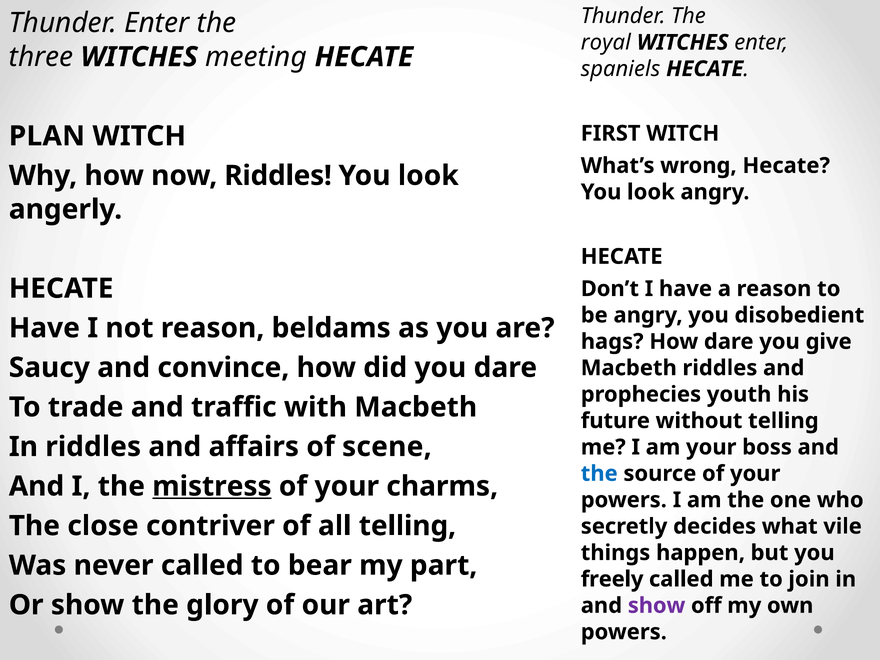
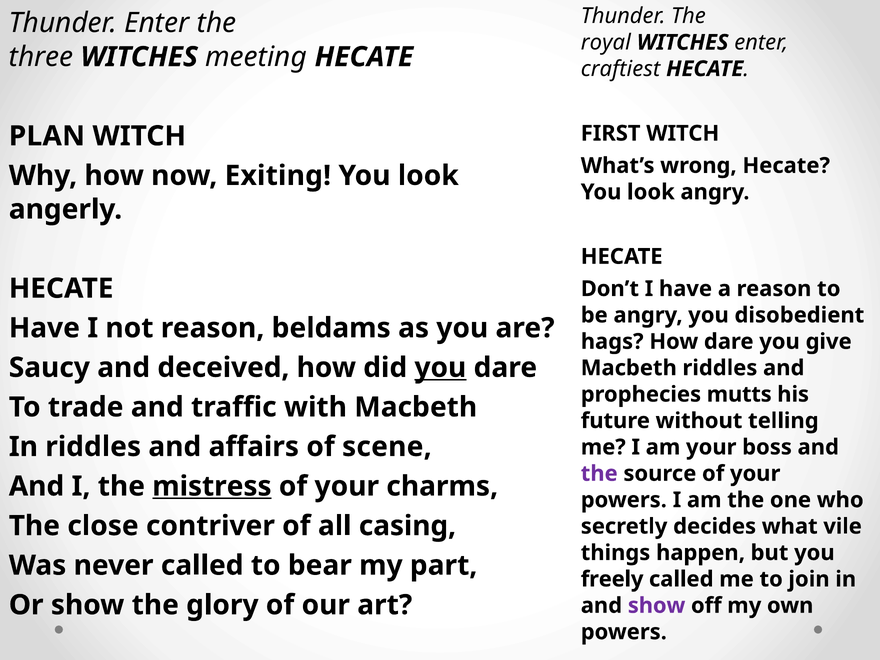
spaniels: spaniels -> craftiest (621, 69)
now Riddles: Riddles -> Exiting (278, 176)
convince: convince -> deceived (223, 368)
you underline: none -> present (440, 368)
youth: youth -> mutts (739, 394)
the colour: blue -> purple (599, 474)
all telling: telling -> casing (407, 526)
